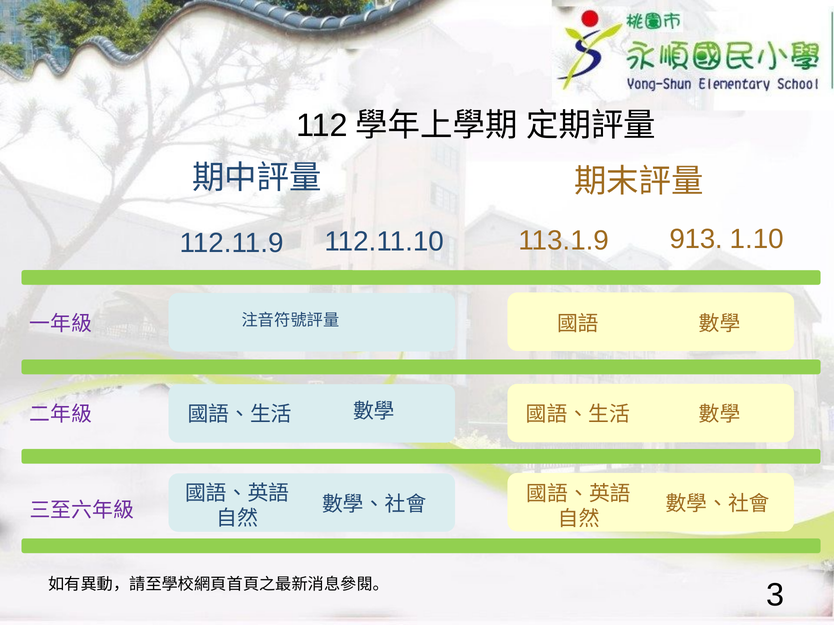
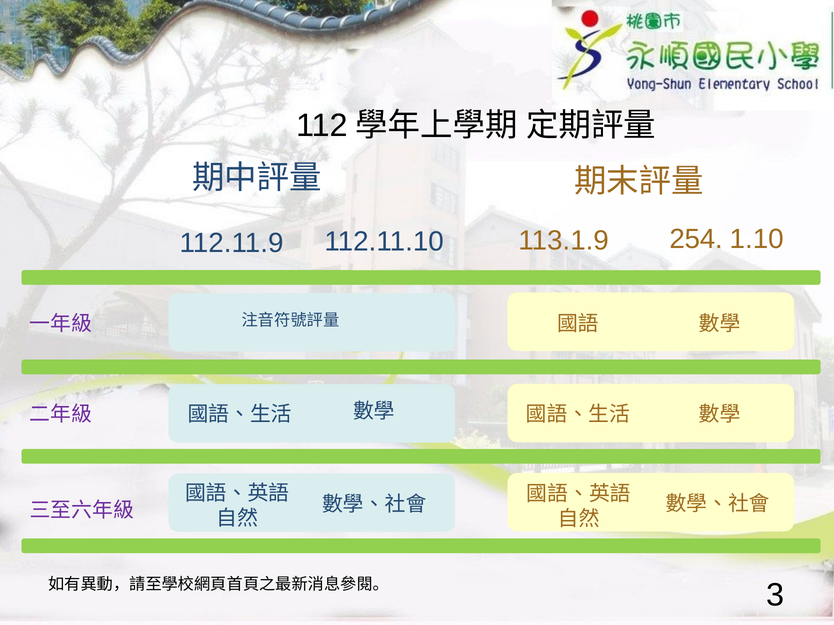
913: 913 -> 254 (696, 239)
